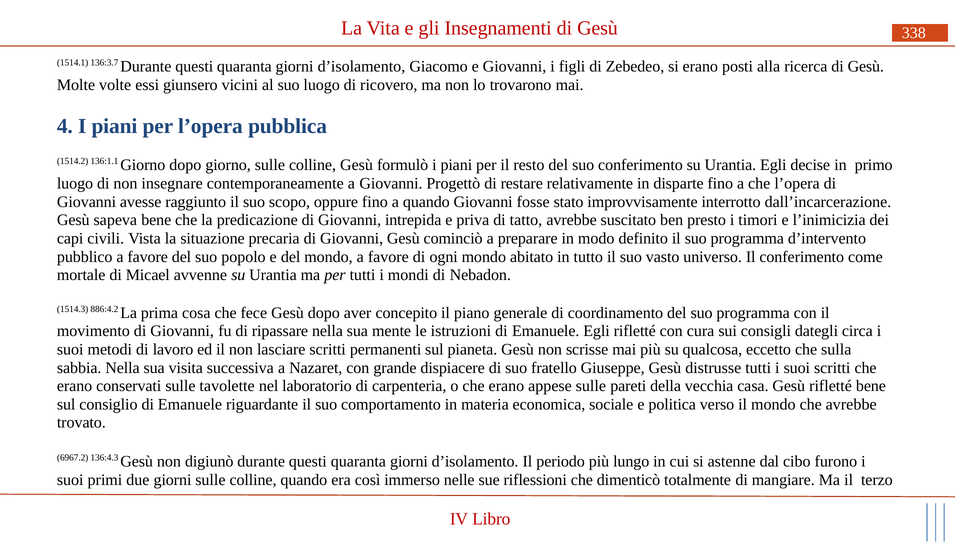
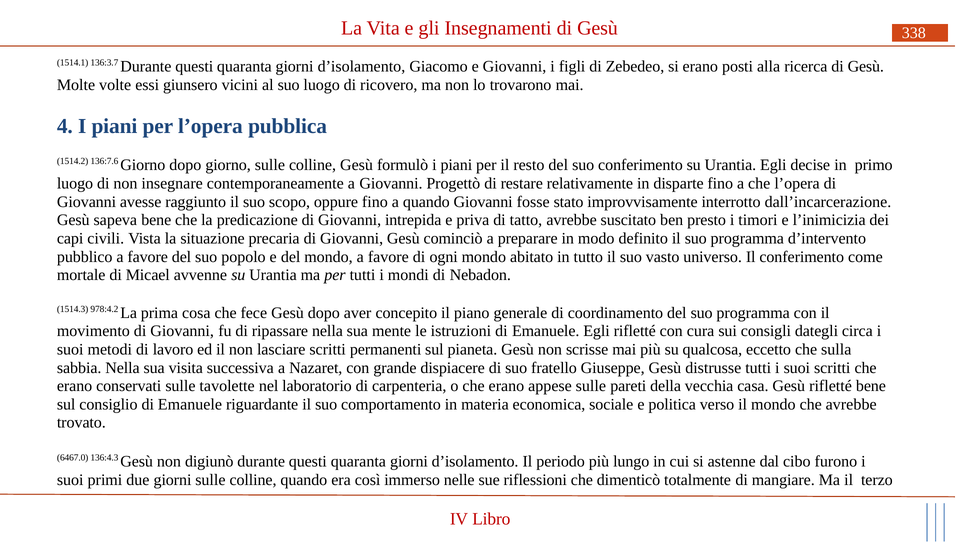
136:1.1: 136:1.1 -> 136:7.6 (104, 161)
886:4.2: 886:4.2 -> 978:4.2 (104, 309)
6967.2: 6967.2 -> 6467.0 (73, 458)
